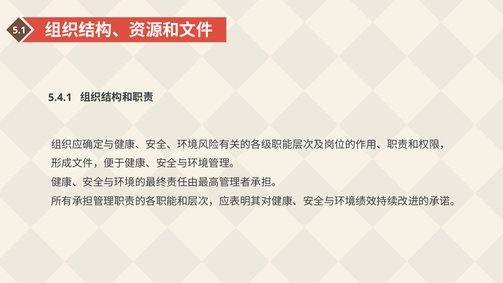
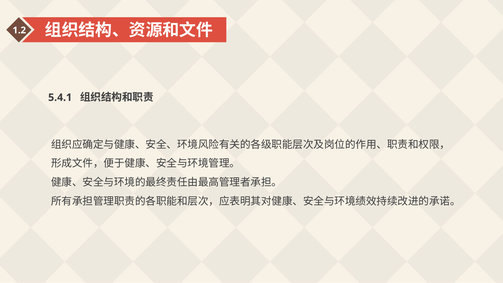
5.1: 5.1 -> 1.2 (19, 30)
